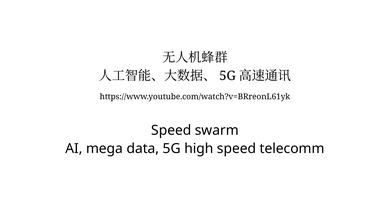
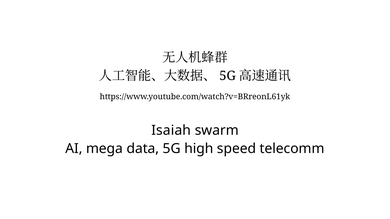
Speed: Speed -> Isaiah (171, 130)
